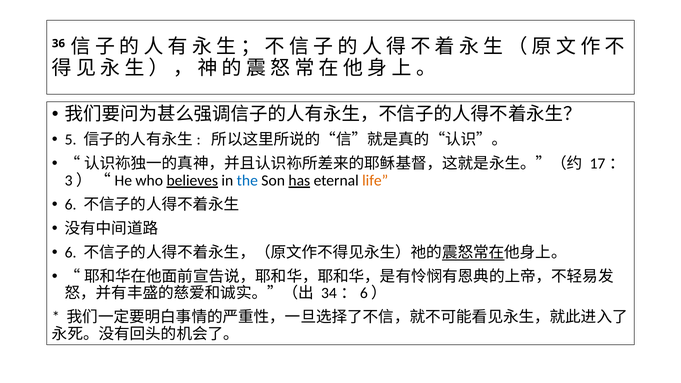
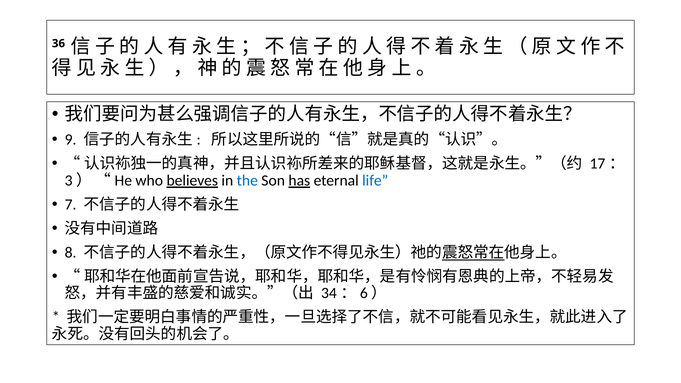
5: 5 -> 9 (71, 140)
life colour: orange -> blue (375, 181)
6: 6 -> 7 (71, 205)
6: 6 -> 8 (71, 252)
